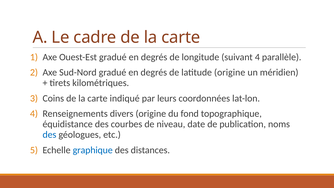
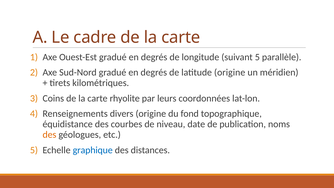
suivant 4: 4 -> 5 (257, 57)
indiqué: indiqué -> rhyolite (125, 98)
des colour: blue -> orange (49, 135)
